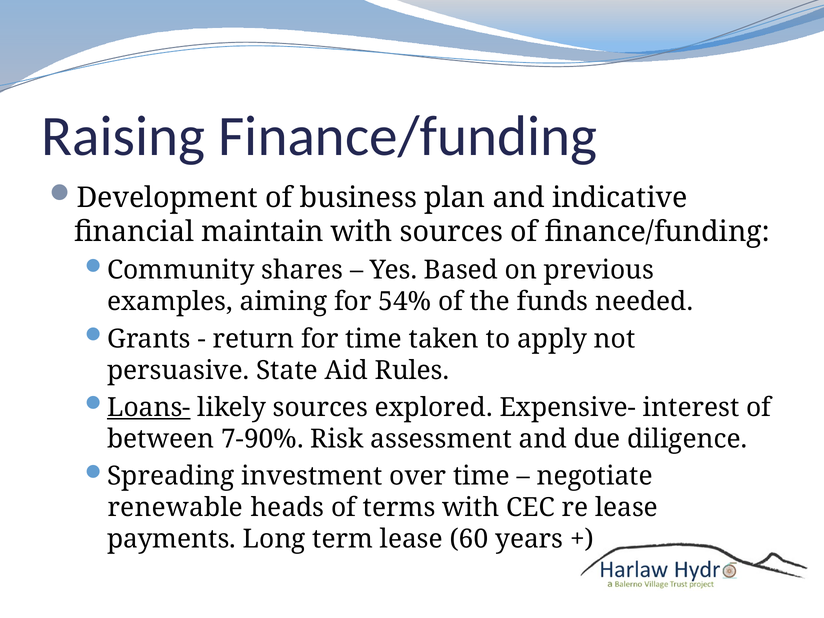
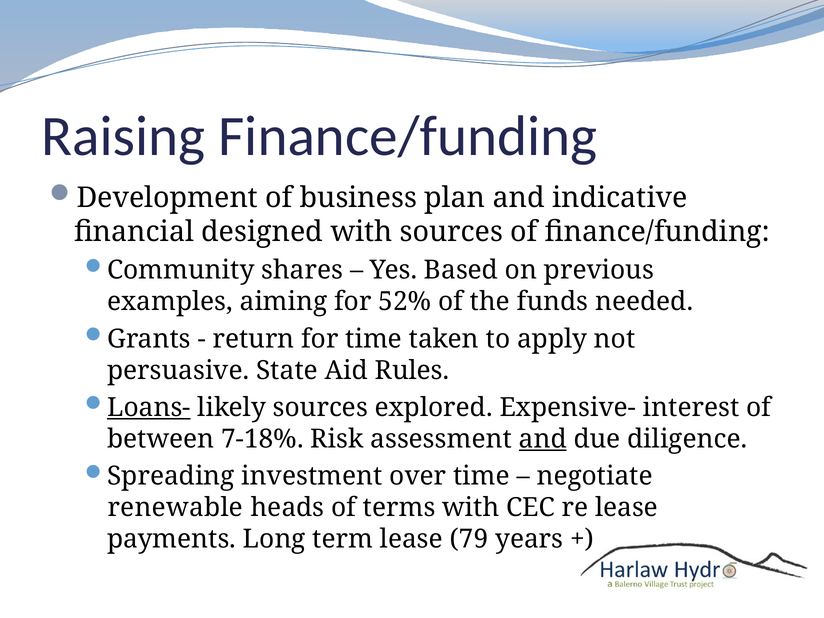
maintain: maintain -> designed (262, 232)
54%: 54% -> 52% (405, 302)
7-90%: 7-90% -> 7-18% (262, 439)
and underline: none -> present (543, 439)
60: 60 -> 79 (469, 539)
